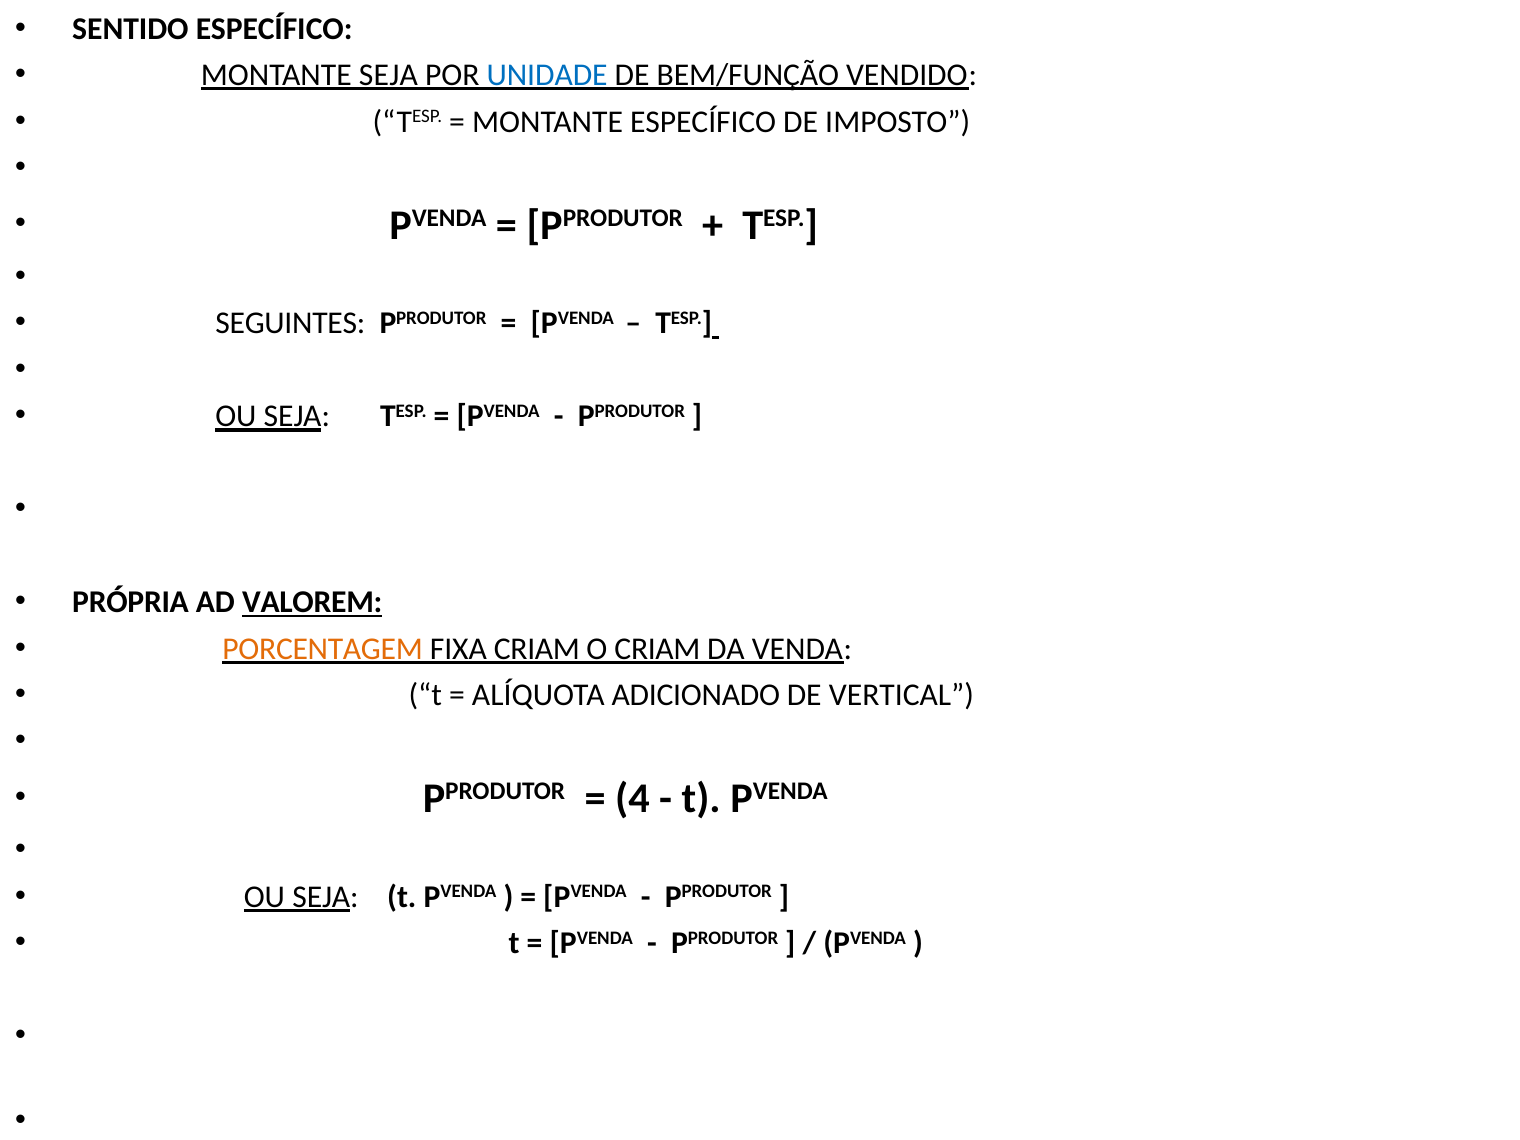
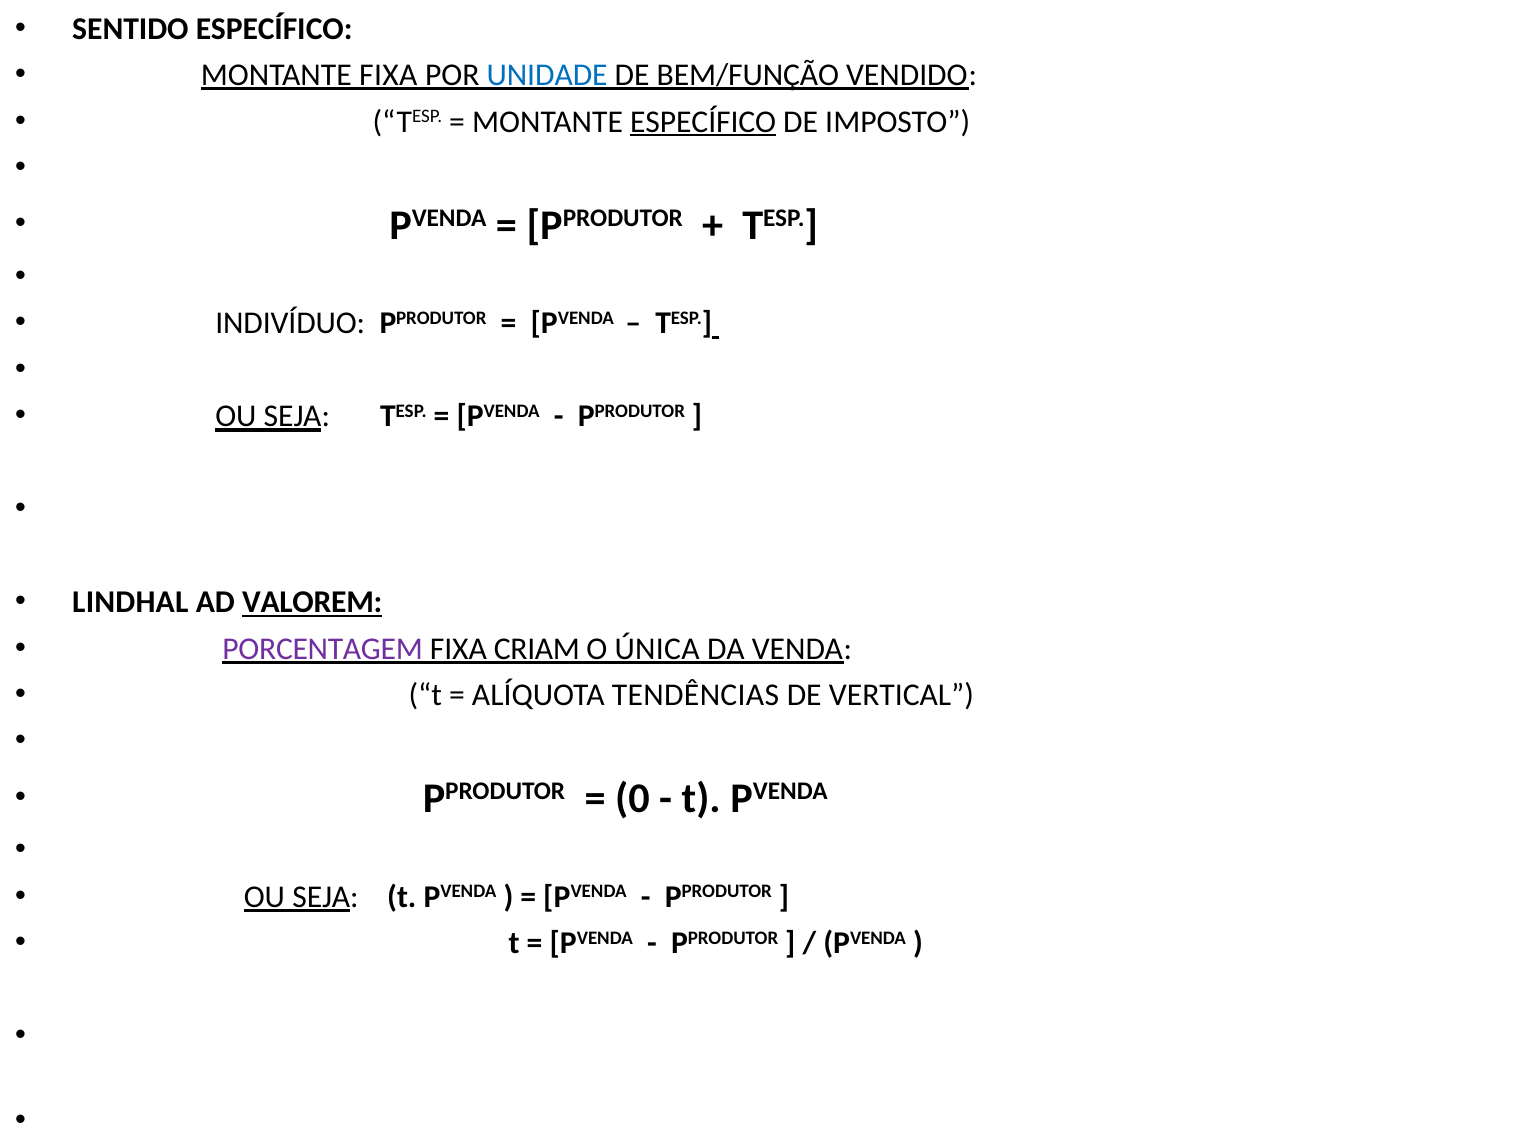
MONTANTE SEJA: SEJA -> FIXA (388, 75)
ESPECÍFICO underline: none -> present (703, 122)
SEGUINTES: SEGUINTES -> INDIVÍDUO (290, 324)
PRÓPRIA: PRÓPRIA -> LINDHAL (130, 602)
PORCENTAGEM colour: orange -> purple (323, 649)
O CRIAM: CRIAM -> ÚNICA (657, 649)
ADICIONADO: ADICIONADO -> TENDÊNCIAS (696, 695)
4: 4 -> 0 (632, 798)
